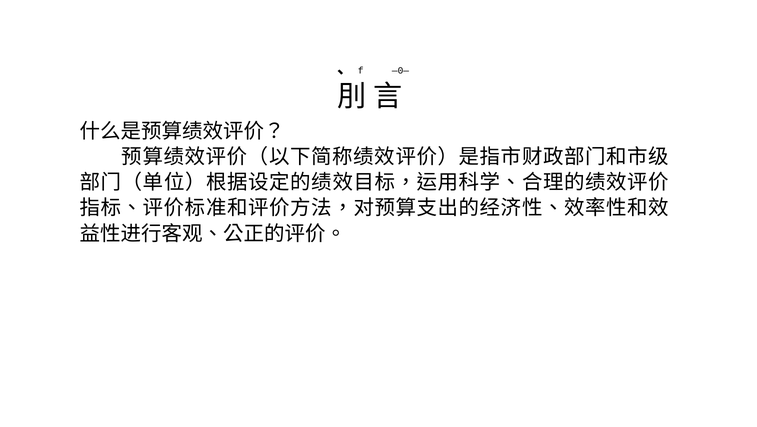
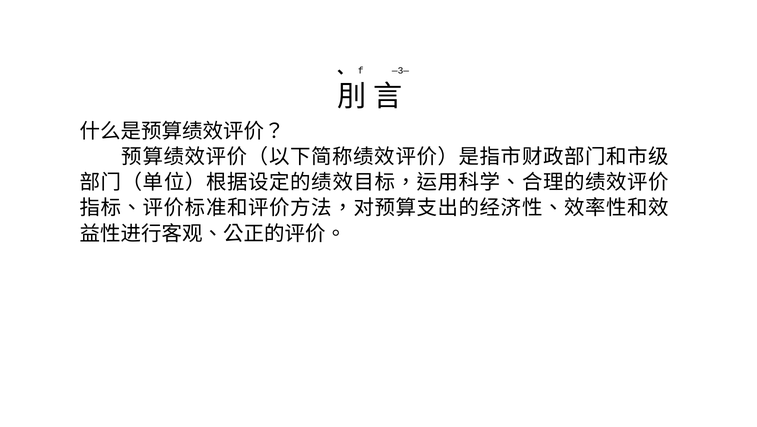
—0—: —0— -> —3— (400, 70)
